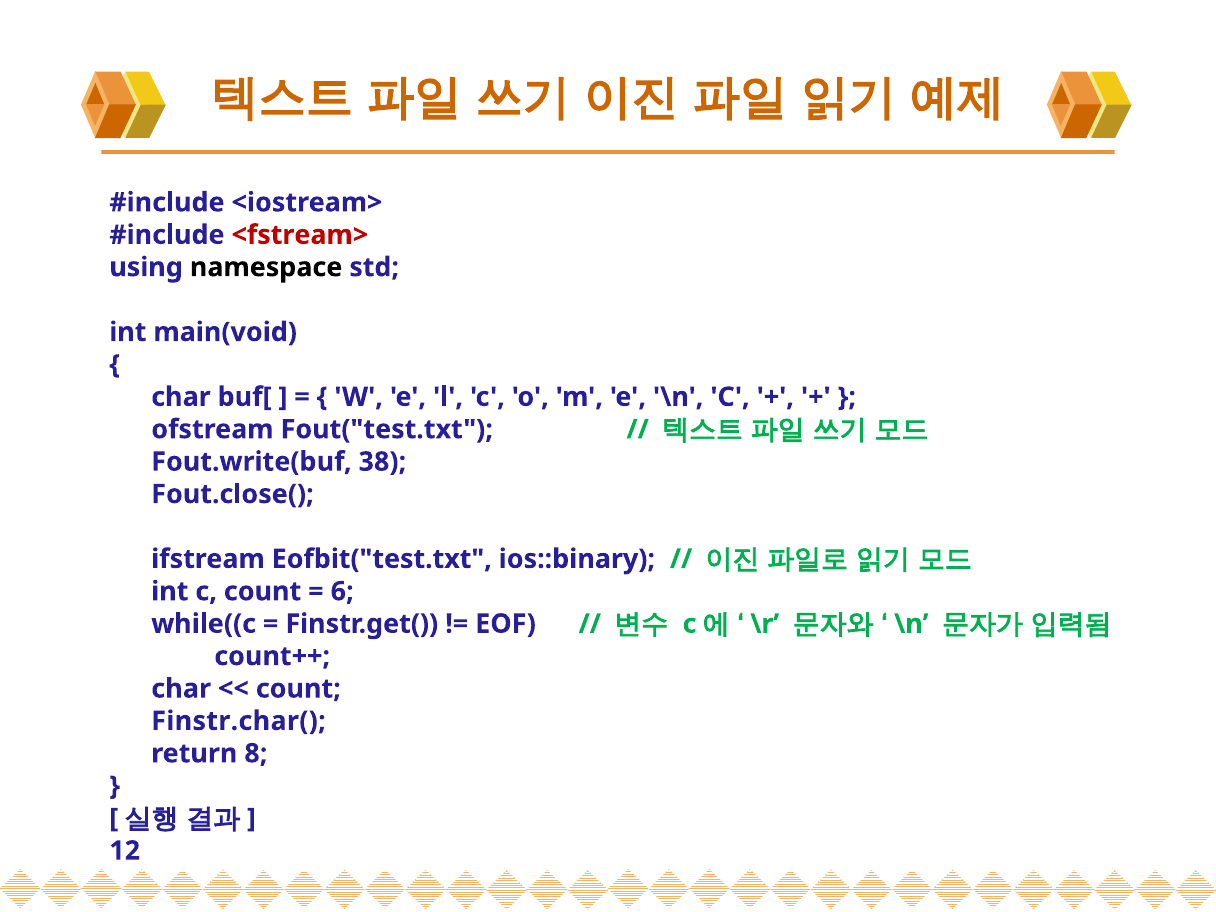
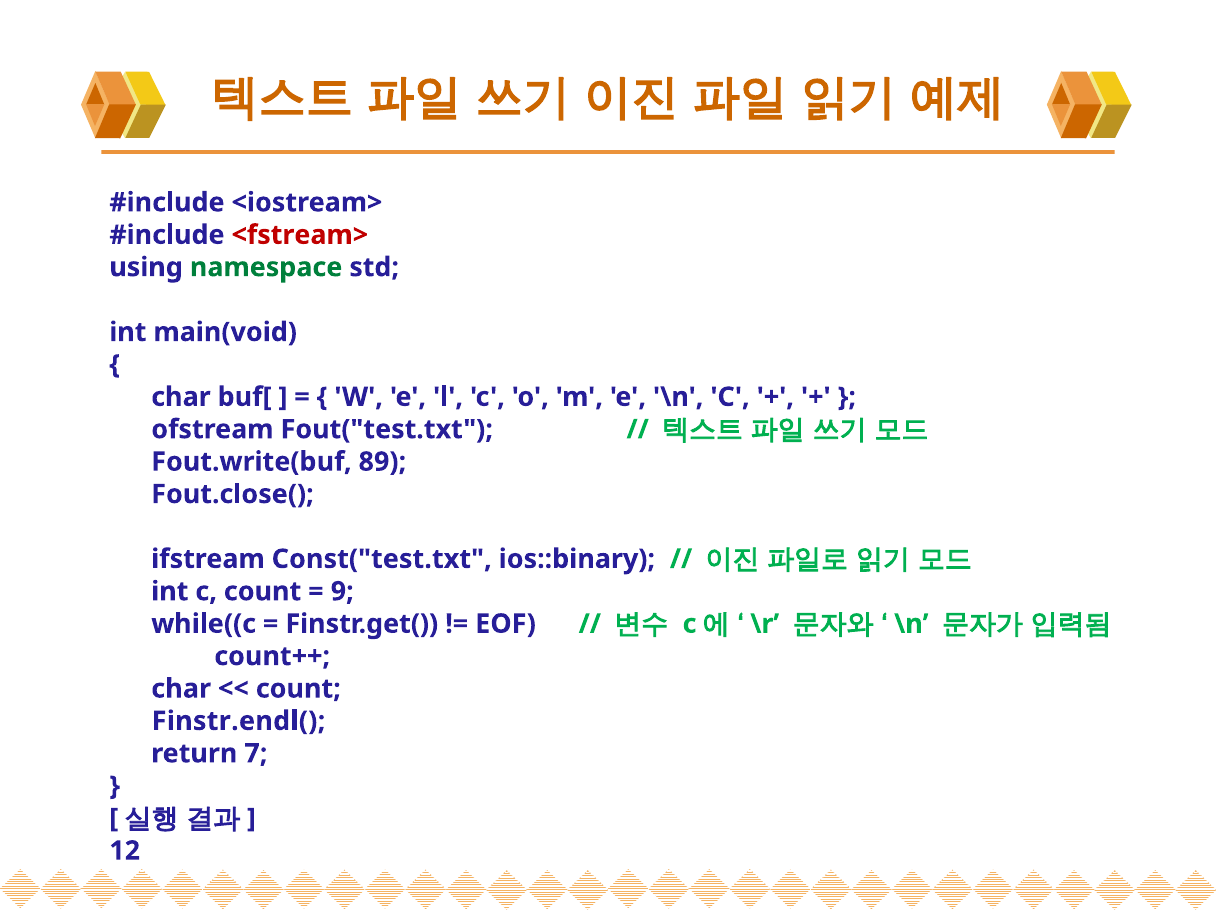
namespace colour: black -> green (266, 267)
38: 38 -> 89 (382, 462)
Eofbit("test.txt: Eofbit("test.txt -> Const("test.txt (382, 559)
6: 6 -> 9 (342, 591)
Finstr.char(: Finstr.char( -> Finstr.endl( (239, 721)
8: 8 -> 7 (256, 753)
